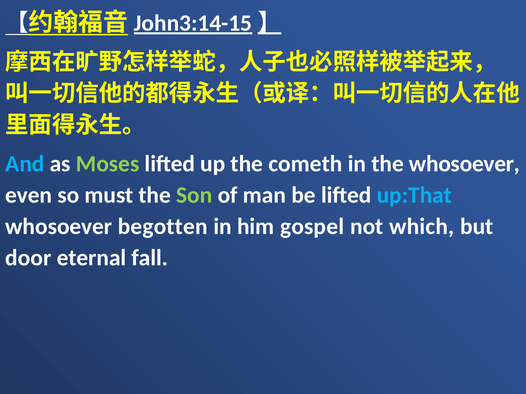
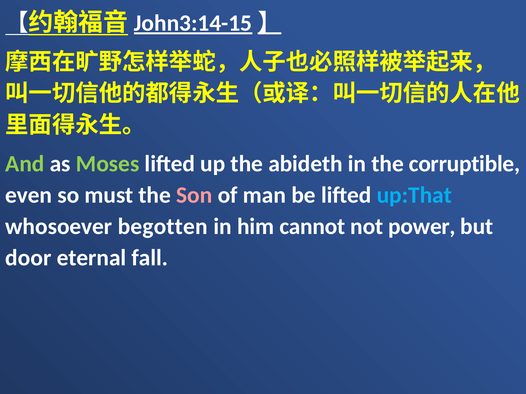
And colour: light blue -> light green (25, 164)
cometh: cometh -> abideth (305, 164)
the whosoever: whosoever -> corruptible (464, 164)
Son colour: light green -> pink (194, 195)
gospel: gospel -> cannot (312, 227)
which: which -> power (422, 227)
